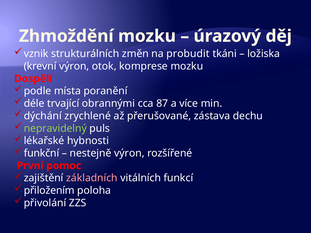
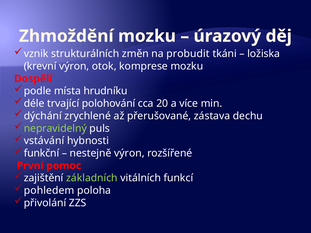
poranění: poranění -> hrudníku (106, 91)
obrannými: obrannými -> polohování (109, 104)
87: 87 -> 20 (162, 104)
lékařské: lékařské -> vstávání (44, 141)
základních colour: pink -> light green (92, 178)
přiložením: přiložením -> pohledem (49, 191)
